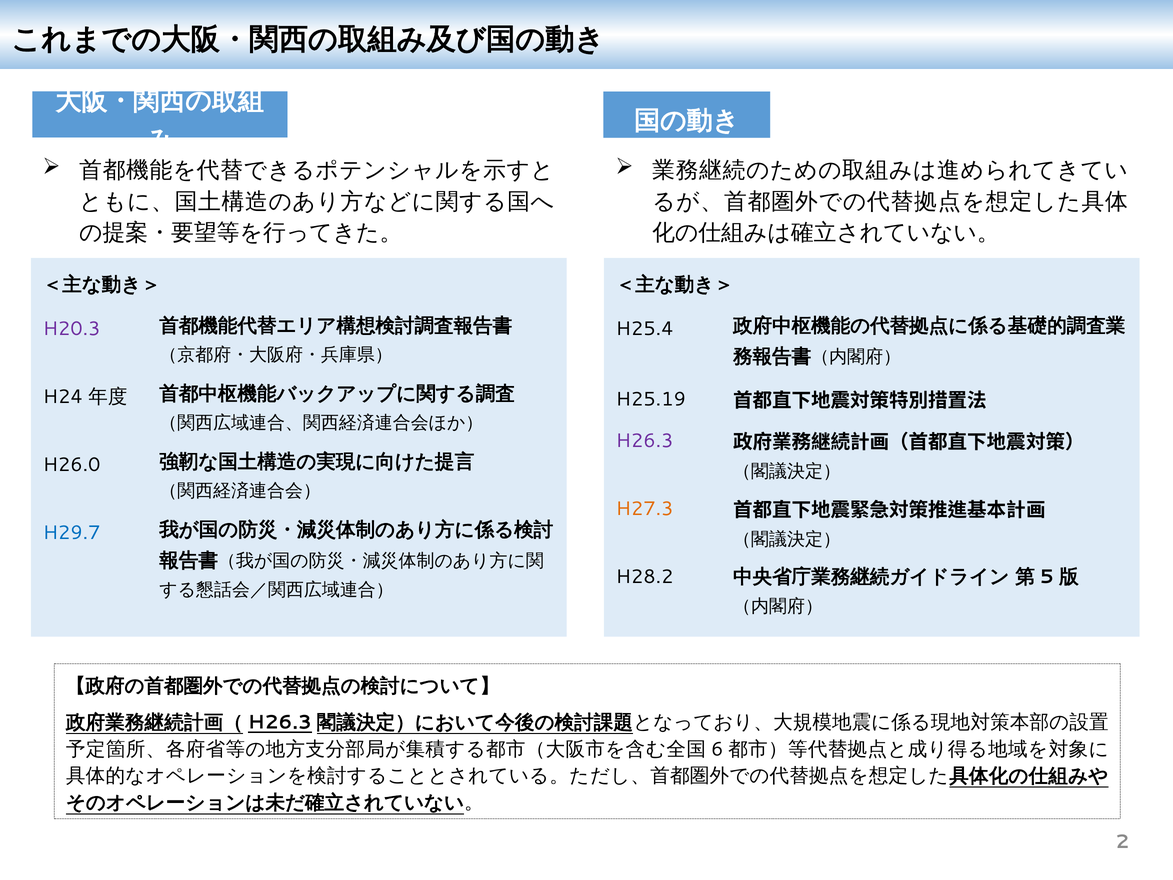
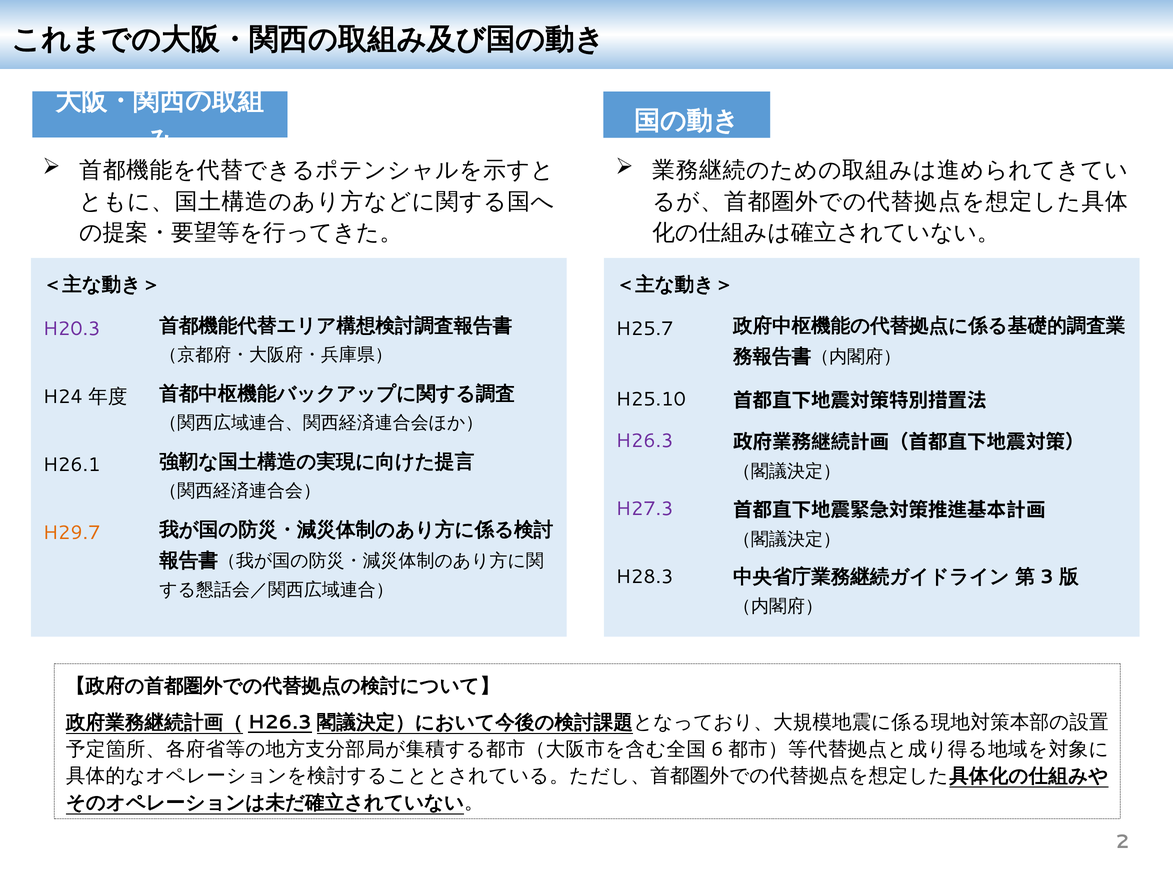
H25.4: H25.4 -> H25.7 (645, 329)
H25.19: H25.19 -> H25.10 (651, 399)
H26.0: H26.0 -> H26.1 (72, 465)
H27.3 colour: orange -> purple (645, 508)
H29.7 colour: blue -> orange (72, 533)
H28.2: H28.2 -> H28.3 (645, 576)
5: 5 -> 3 (1047, 576)
